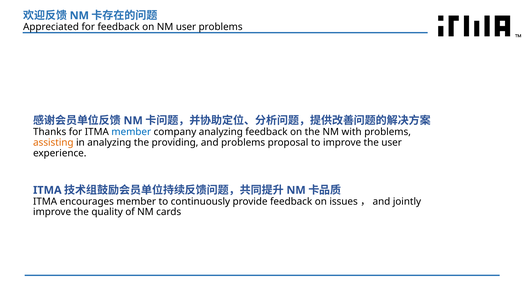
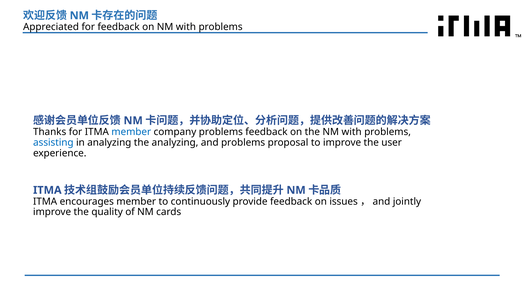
on NM user: user -> with (186, 27)
company analyzing: analyzing -> problems (221, 132)
assisting colour: orange -> blue (53, 142)
the providing: providing -> analyzing (175, 142)
